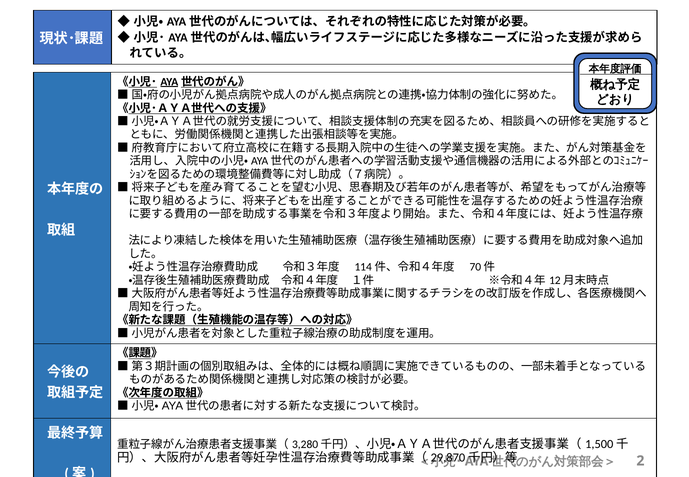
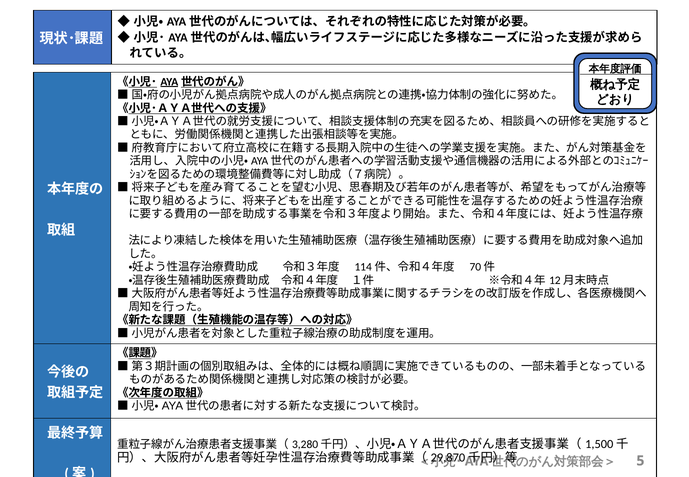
2: 2 -> 5 (640, 461)
